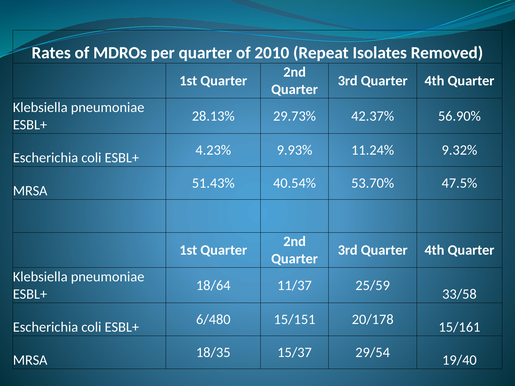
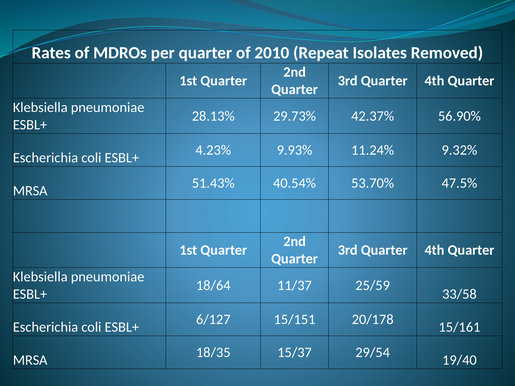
6/480: 6/480 -> 6/127 (213, 320)
